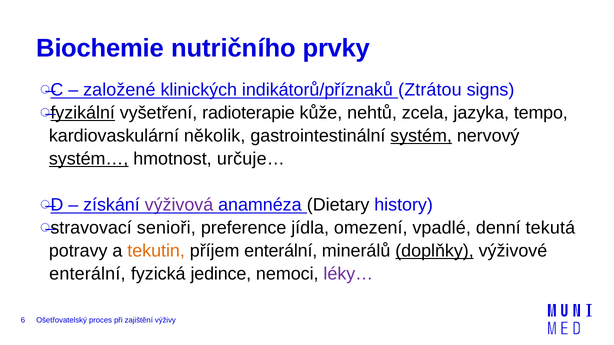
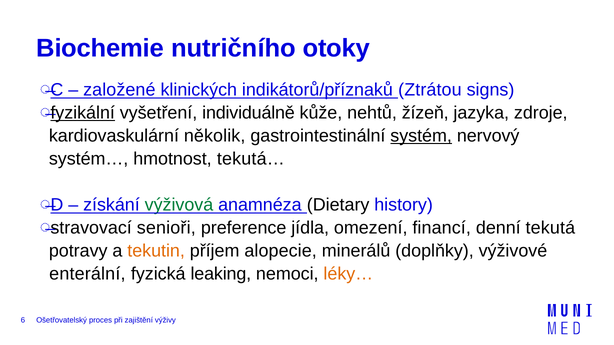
prvky: prvky -> otoky (336, 48)
radioterapie: radioterapie -> individuálně (249, 113)
zcela: zcela -> žízeň (425, 113)
tempo: tempo -> zdroje (541, 113)
systém… underline: present -> none (89, 159)
určuje…: určuje… -> tekutá… (251, 159)
výživová colour: purple -> green (179, 205)
vpadlé: vpadlé -> financí (442, 228)
příjem enterální: enterální -> alopecie (281, 251)
doplňky underline: present -> none (435, 251)
jedince: jedince -> leaking (221, 274)
léky… colour: purple -> orange (348, 274)
